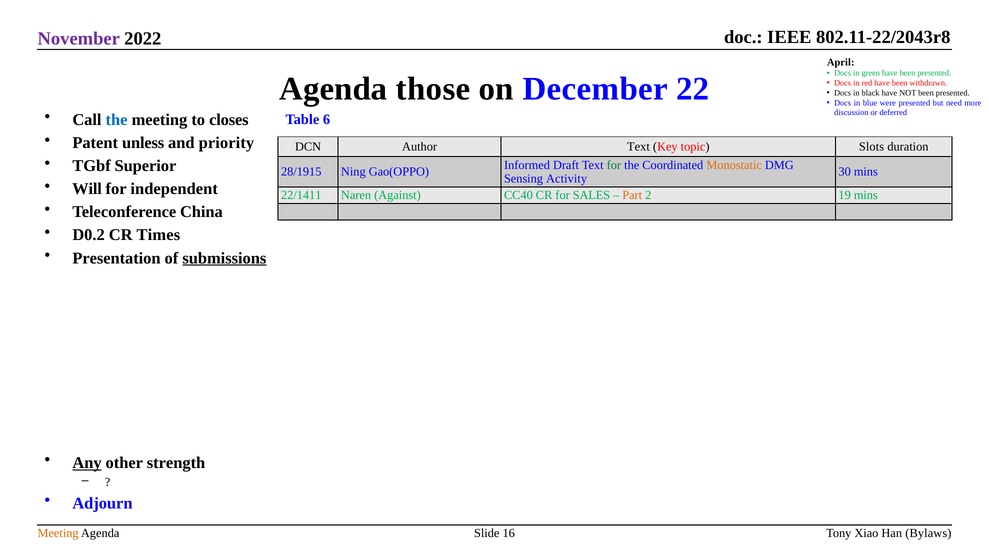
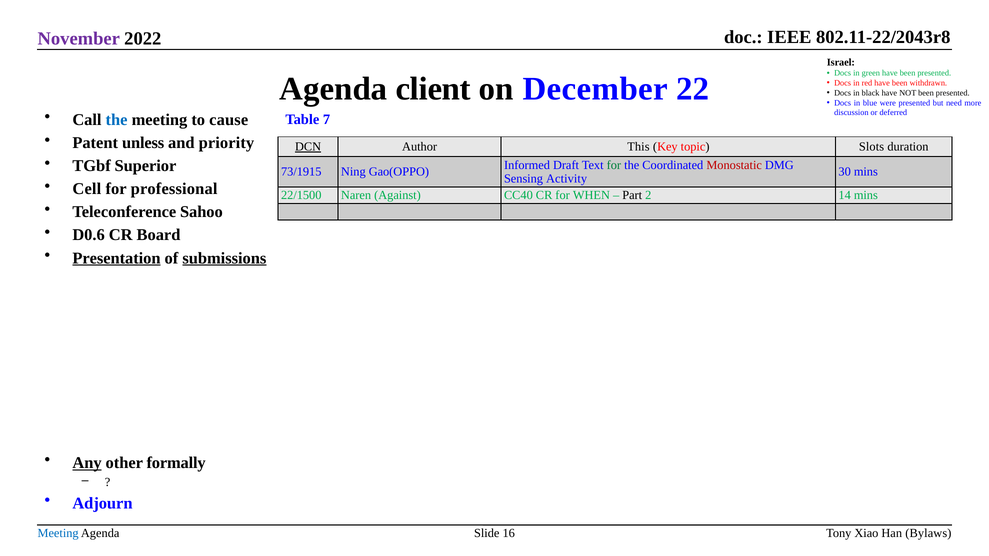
April: April -> Israel (841, 62)
those: those -> client (433, 89)
closes: closes -> cause (229, 120)
6: 6 -> 7 (327, 120)
DCN underline: none -> present (308, 147)
Author Text: Text -> This (638, 147)
Monostatic colour: orange -> red (734, 165)
28/1915: 28/1915 -> 73/1915 (301, 172)
Will: Will -> Cell (87, 189)
independent: independent -> professional (174, 189)
22/1411: 22/1411 -> 22/1500 (301, 195)
SALES: SALES -> WHEN (591, 195)
Part colour: orange -> black (632, 195)
19: 19 -> 14 (845, 195)
China: China -> Sahoo (201, 212)
D0.2: D0.2 -> D0.6 (89, 235)
Times: Times -> Board (159, 235)
Presentation underline: none -> present (116, 258)
strength: strength -> formally (176, 463)
Meeting colour: orange -> blue (58, 534)
